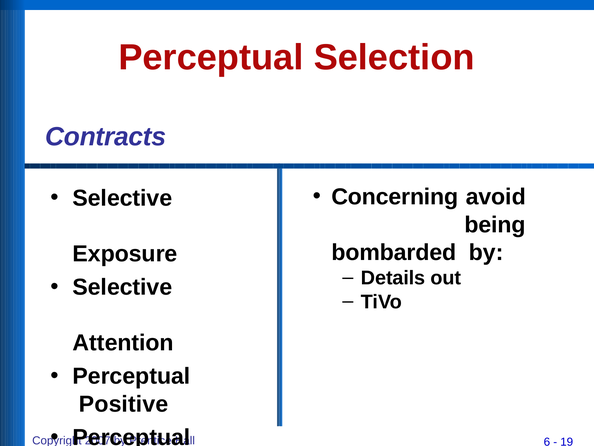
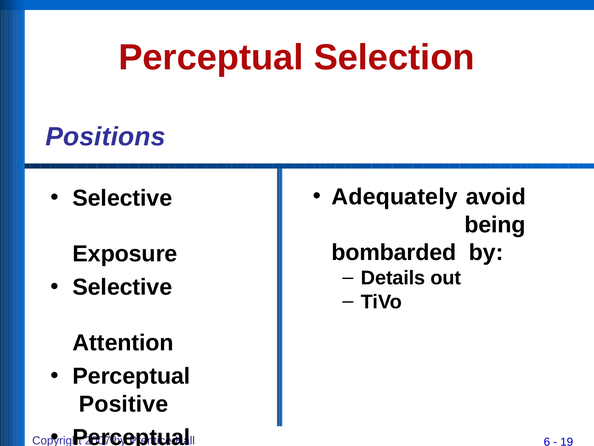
Contracts: Contracts -> Positions (105, 136)
Concerning: Concerning -> Adequately (395, 197)
